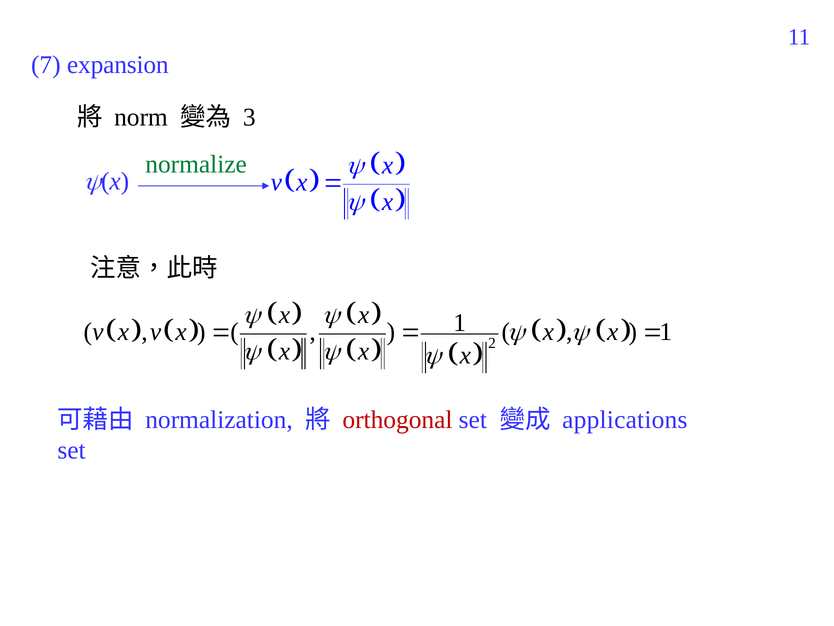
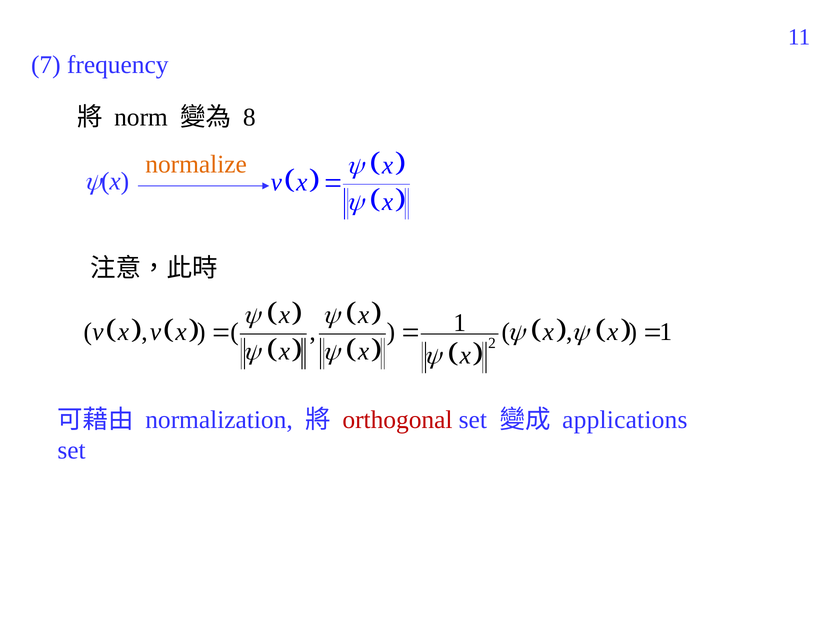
expansion: expansion -> frequency (118, 65)
3: 3 -> 8 (249, 117)
normalize colour: green -> orange (196, 164)
